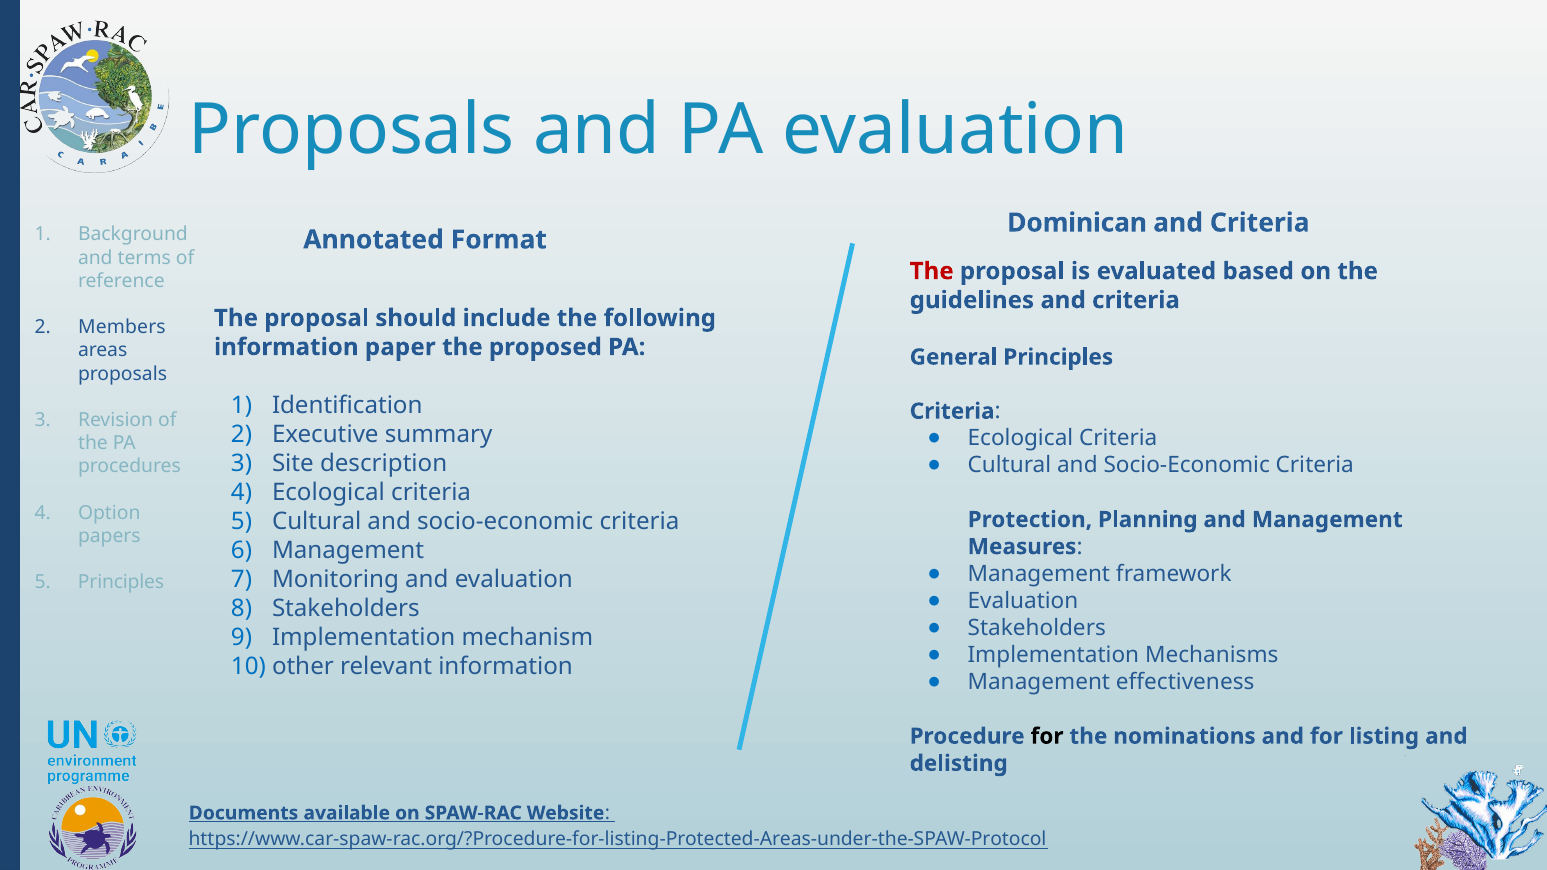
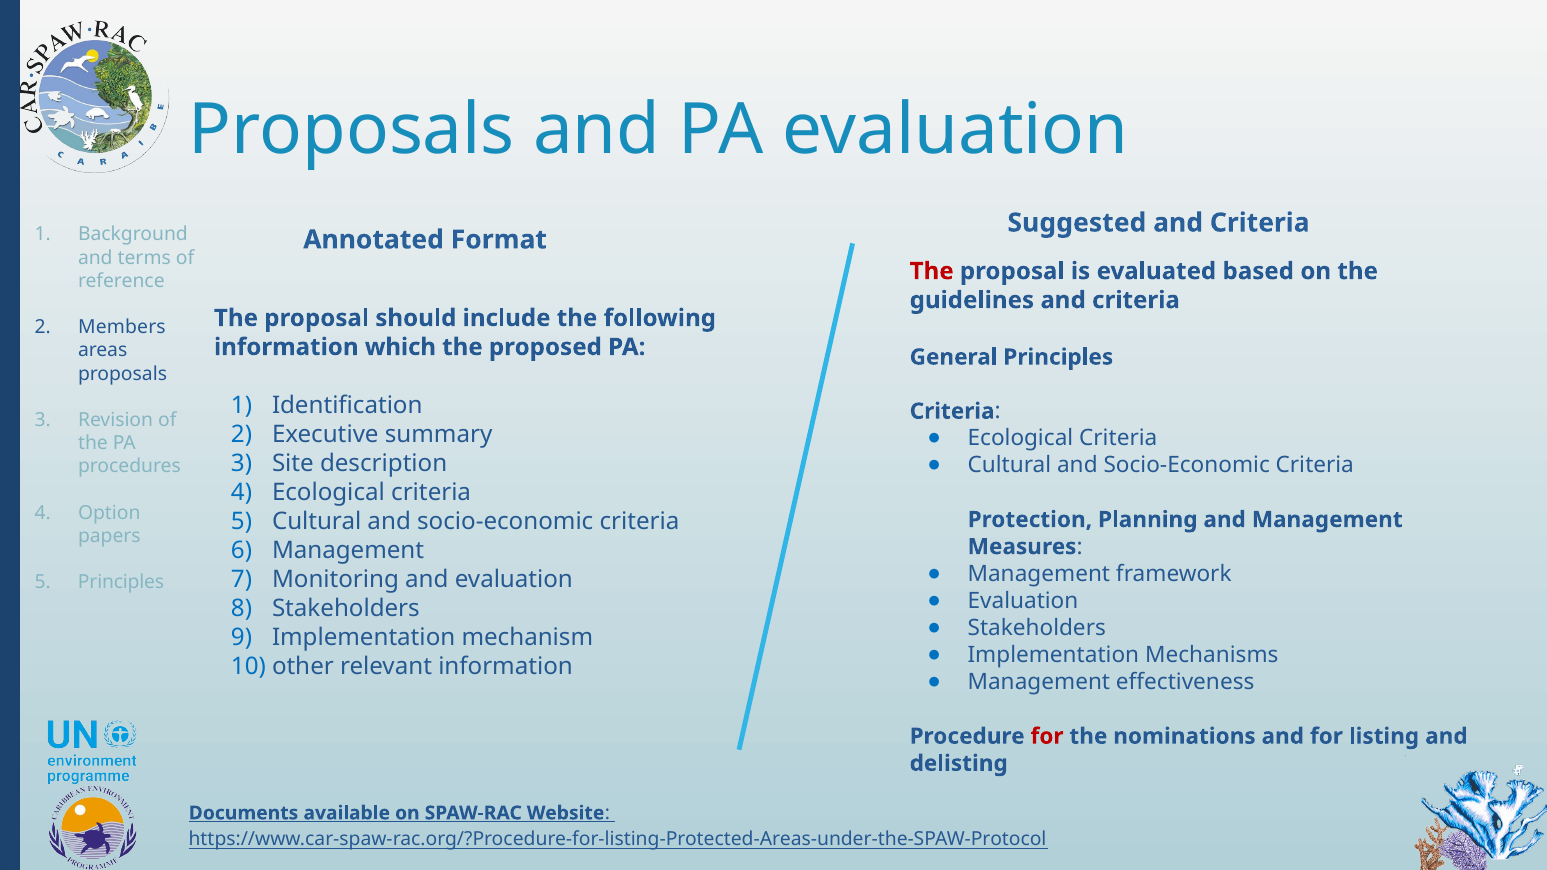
Dominican: Dominican -> Suggested (1077, 223)
paper: paper -> which (400, 347)
for colour: black -> red (1047, 736)
